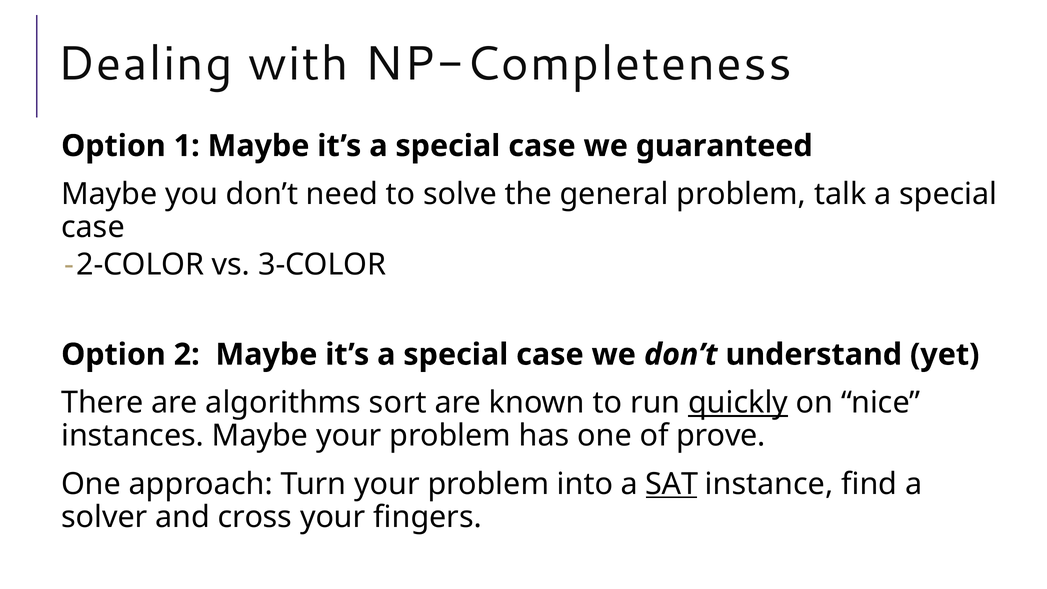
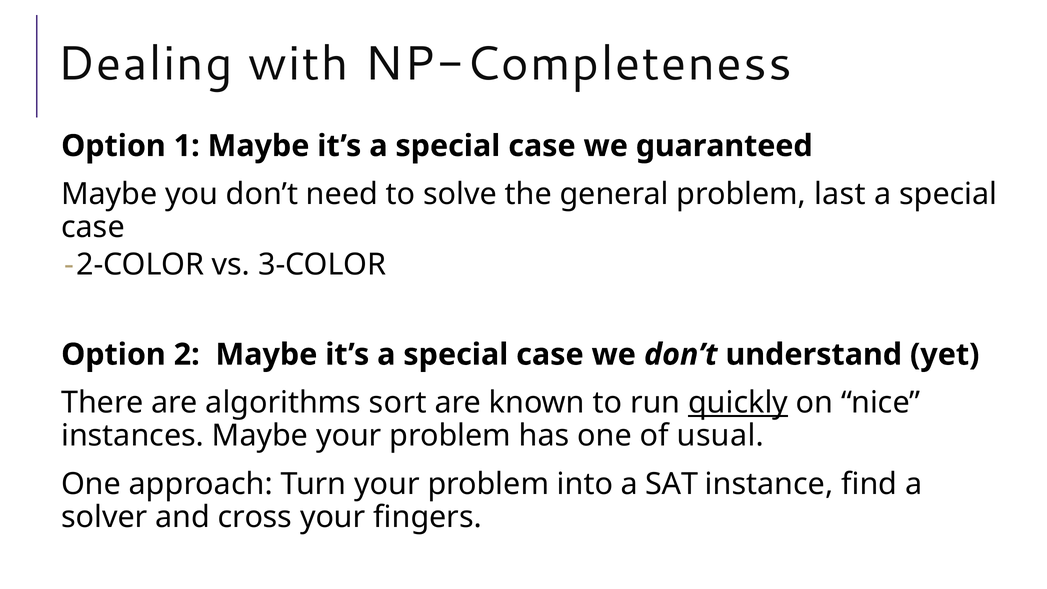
talk: talk -> last (840, 194)
prove: prove -> usual (720, 436)
SAT underline: present -> none (672, 484)
